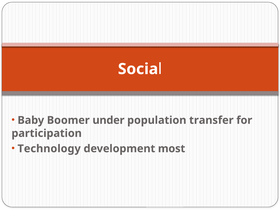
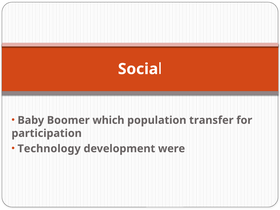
under: under -> which (108, 120)
most: most -> were (172, 149)
